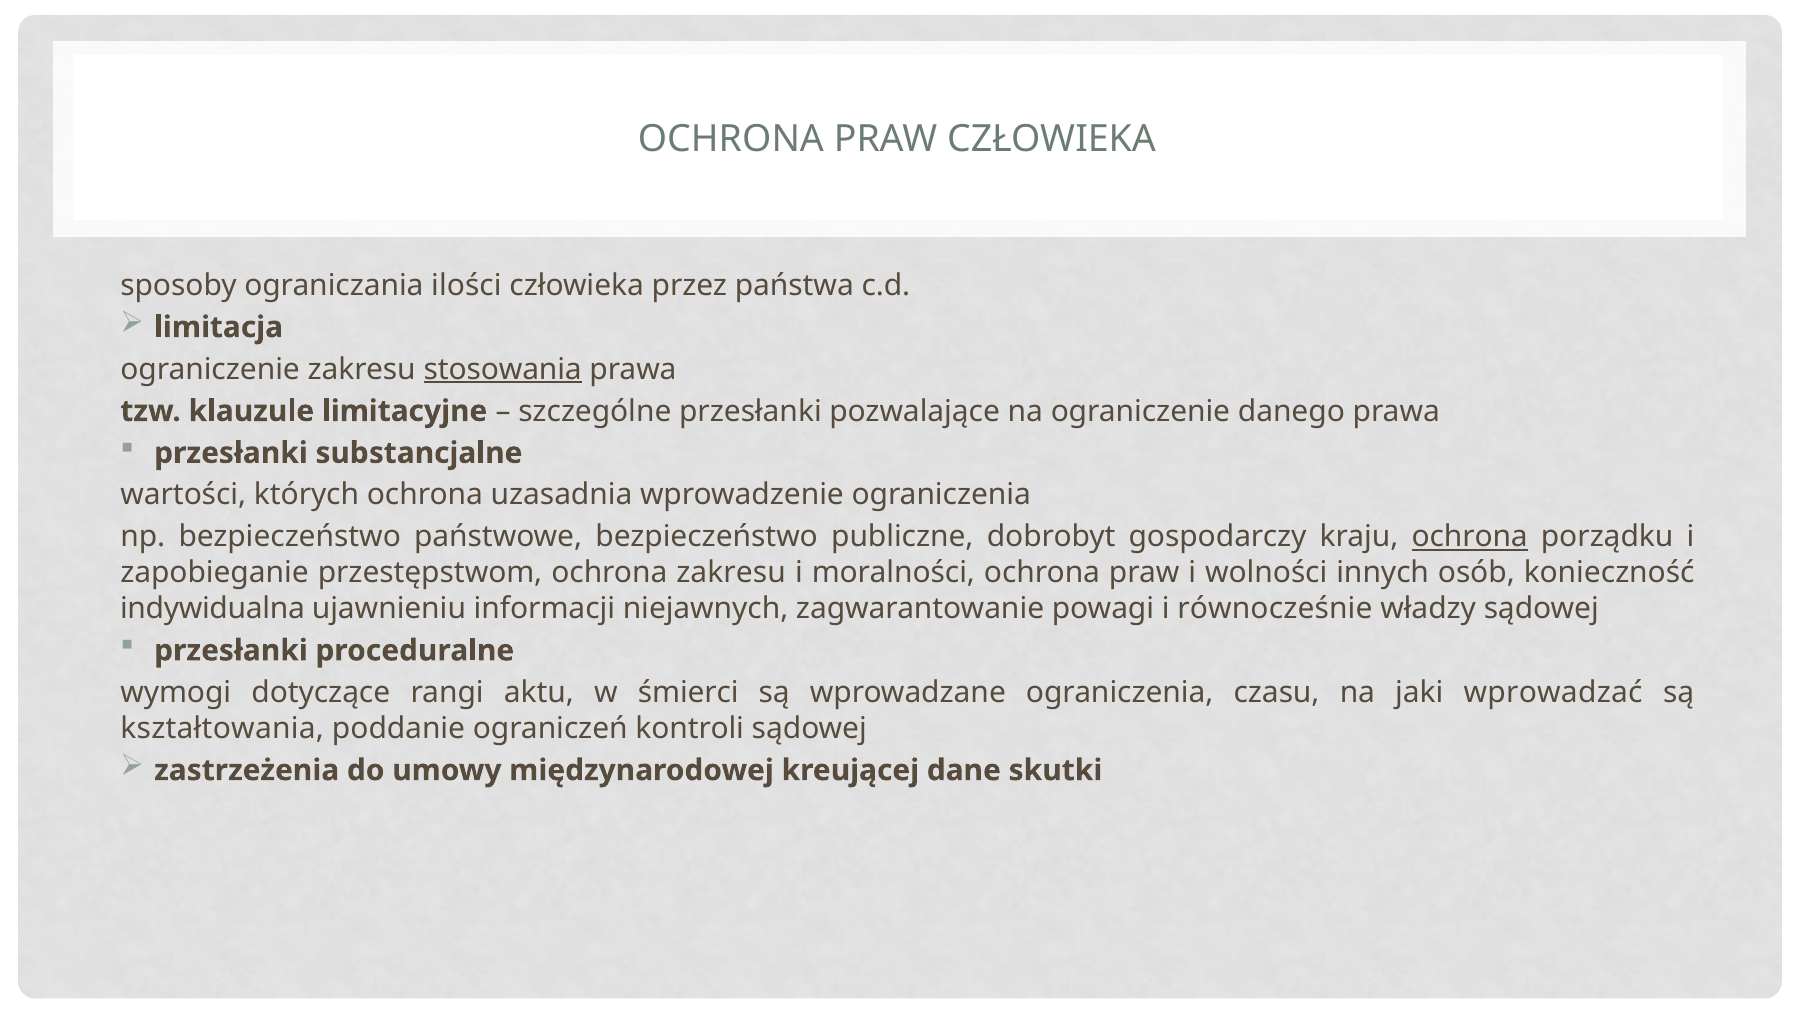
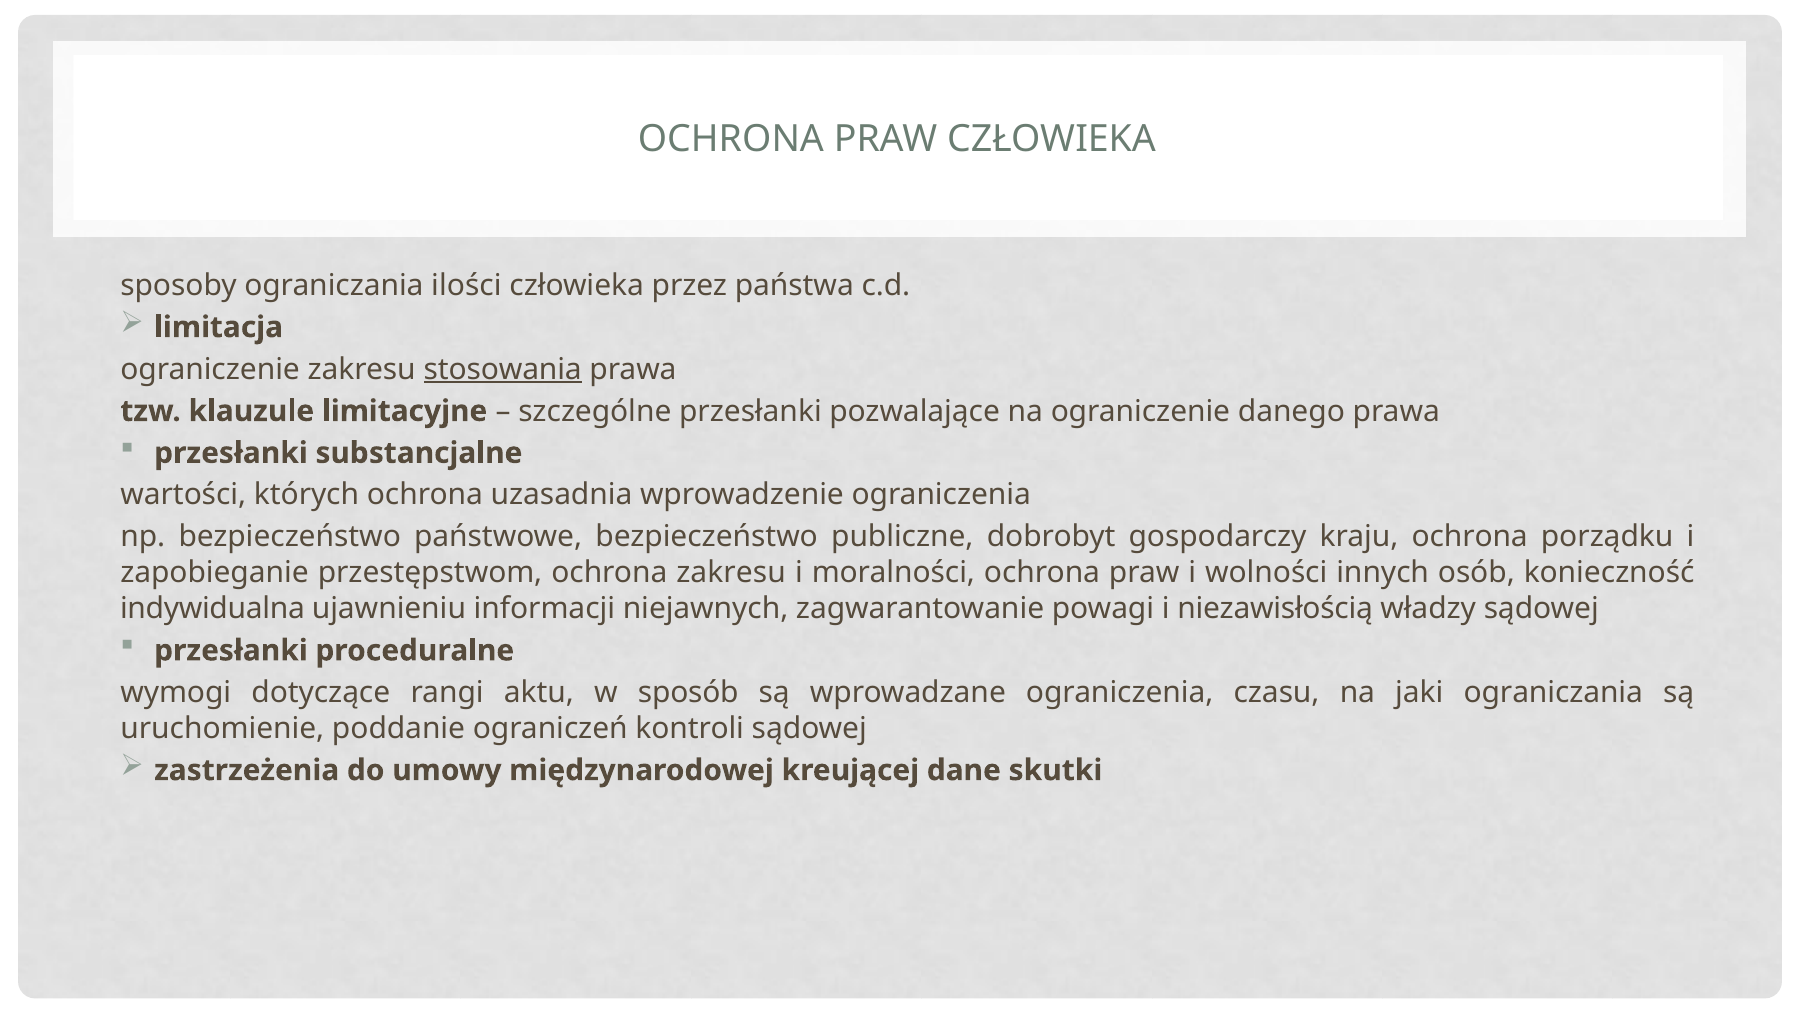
ochrona underline: present -> none (1470, 537)
równocześnie: równocześnie -> niezawisłością (1275, 609)
śmierci: śmierci -> sposób (688, 693)
jaki wprowadzać: wprowadzać -> ograniczania (1553, 693)
kształtowania: kształtowania -> uruchomienie (222, 729)
